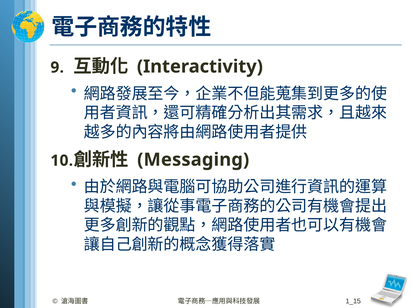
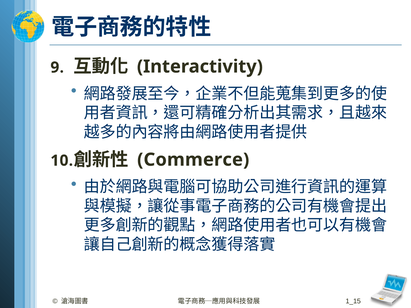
Messaging: Messaging -> Commerce (193, 160)
